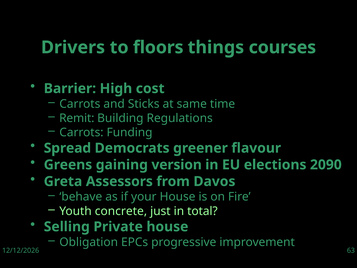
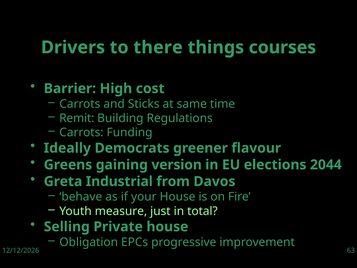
floors: floors -> there (158, 47)
Spread: Spread -> Ideally (67, 148)
2090: 2090 -> 2044 (326, 165)
Assessors: Assessors -> Industrial (119, 181)
concrete: concrete -> measure (121, 211)
